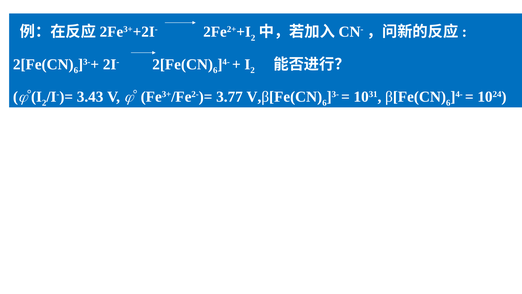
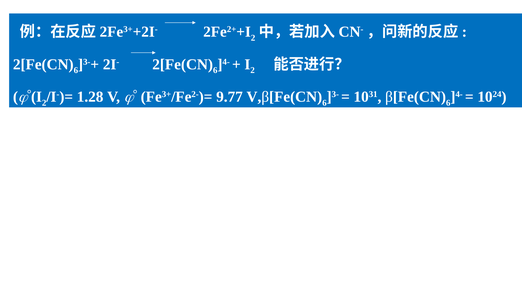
3.43: 3.43 -> 1.28 (90, 97)
3.77: 3.77 -> 9.77 (230, 97)
